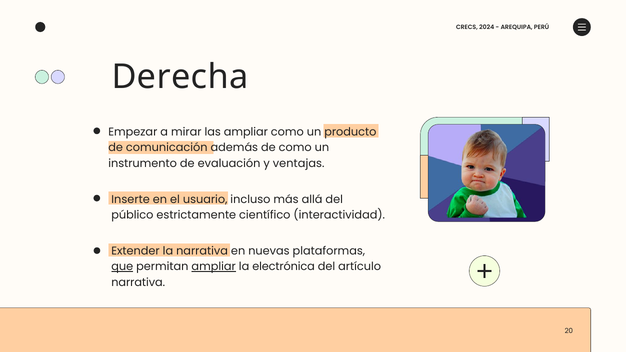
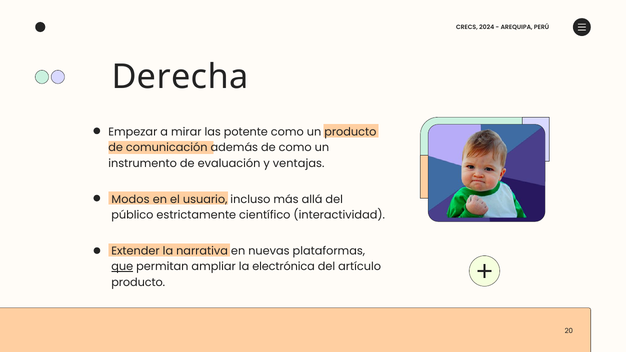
las ampliar: ampliar -> potente (246, 132)
Inserte: Inserte -> Modos (131, 199)
ampliar underline: present -> none (214, 267)
narrativa: narrativa -> producto (138, 283)
